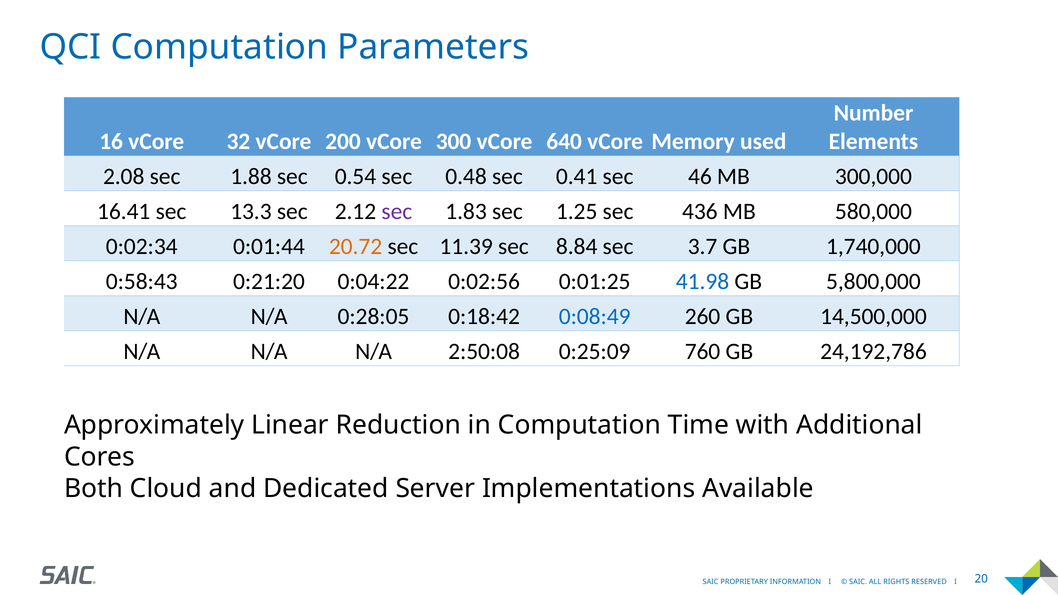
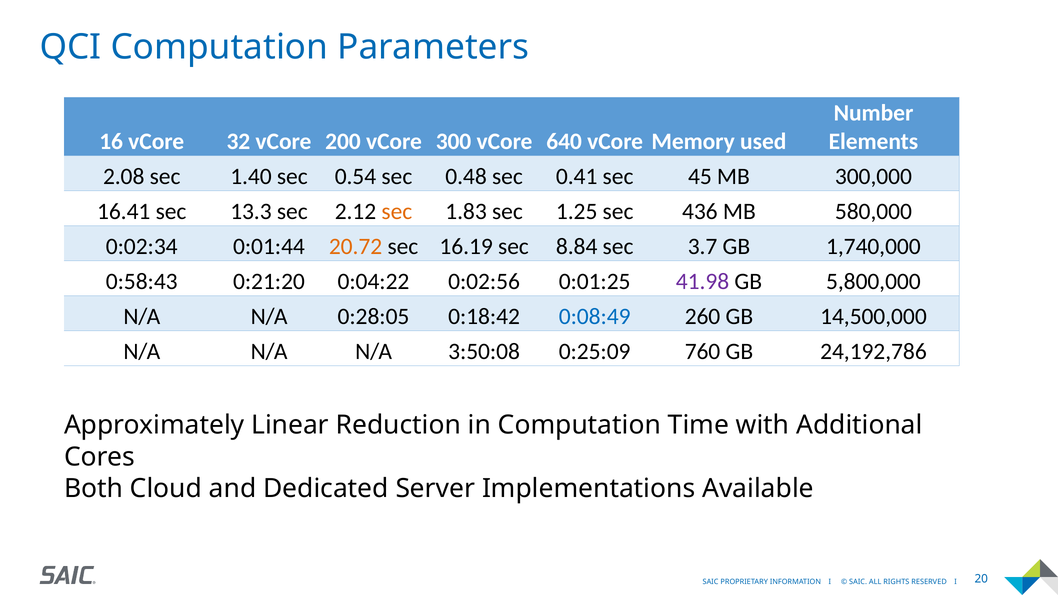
1.88: 1.88 -> 1.40 (251, 177)
46: 46 -> 45 (700, 177)
sec colour: purple -> orange (397, 212)
11.39: 11.39 -> 16.19 (466, 247)
41.98 colour: blue -> purple (703, 282)
2:50:08: 2:50:08 -> 3:50:08 (484, 352)
